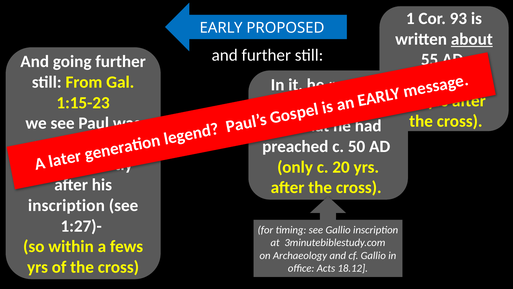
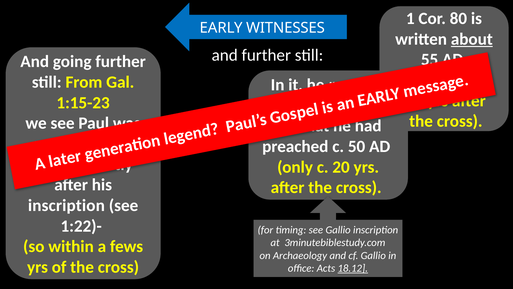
93: 93 -> 80 (458, 18)
PROPOSED: PROPOSED -> WITNESSES (285, 28)
1:27)-: 1:27)- -> 1:22)- (81, 226)
18.12 underline: none -> present (353, 268)
